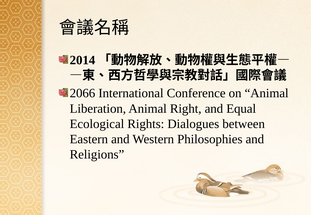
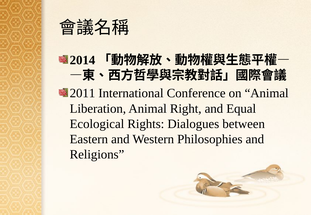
2066: 2066 -> 2011 (82, 93)
